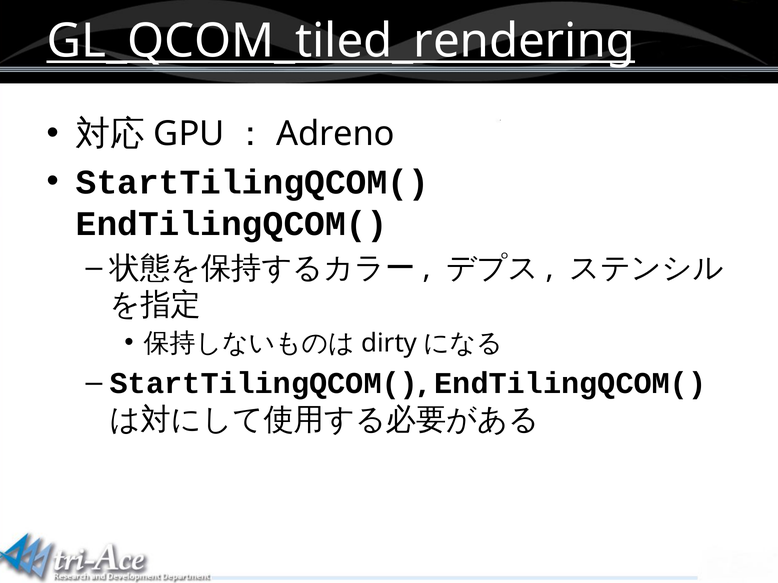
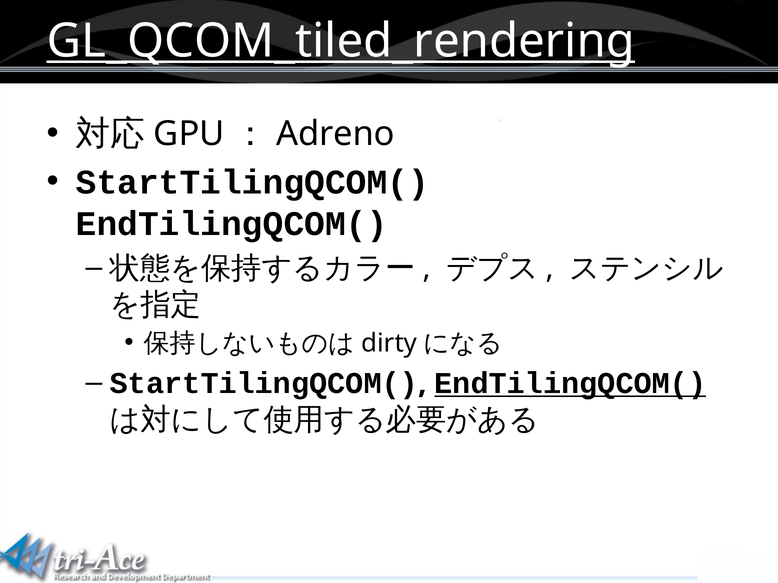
EndTilingQCOM( underline: none -> present (570, 384)
